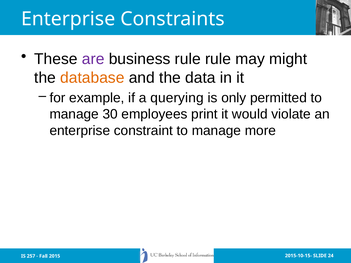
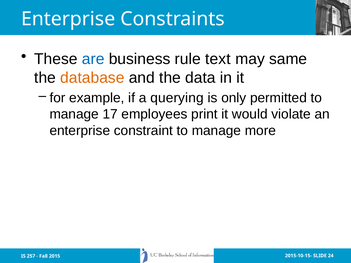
are colour: purple -> blue (93, 59)
rule rule: rule -> text (218, 59)
might: might -> same (288, 59)
30: 30 -> 17 (110, 114)
